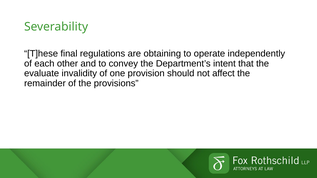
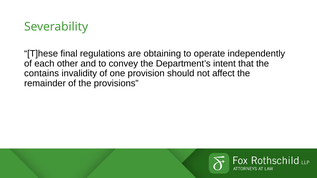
evaluate: evaluate -> contains (42, 74)
